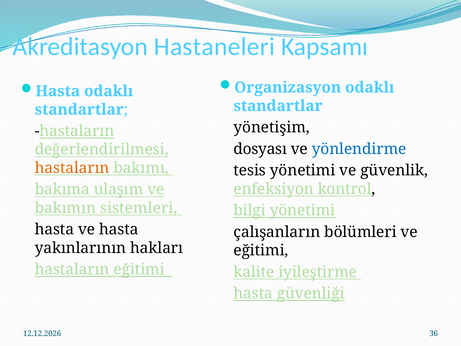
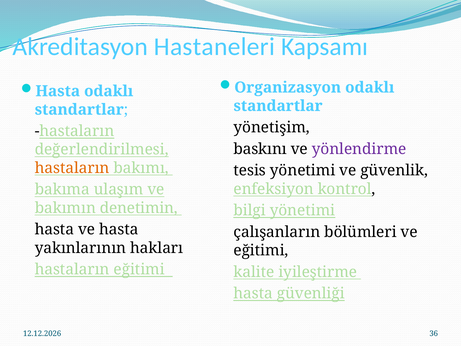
dosyası: dosyası -> baskını (260, 149)
yönlendirme colour: blue -> purple (359, 149)
sistemleri: sistemleri -> denetimin (139, 208)
